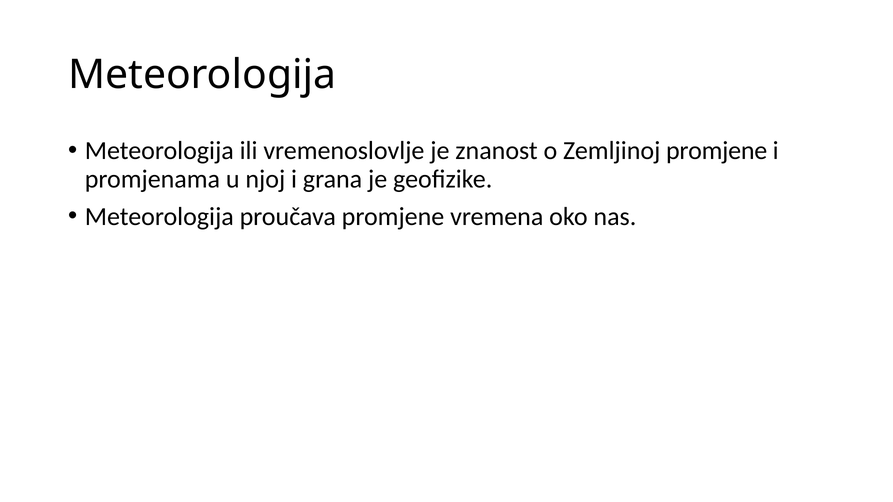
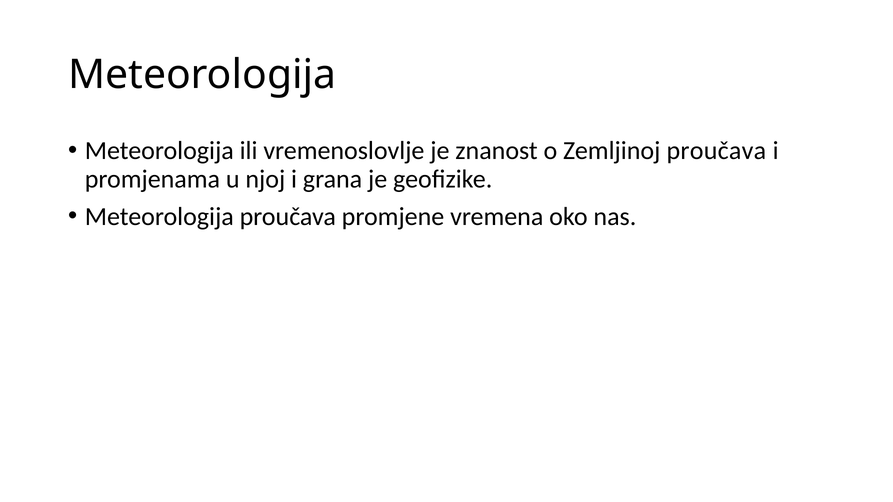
Zemljinoj promjene: promjene -> proučava (716, 151)
